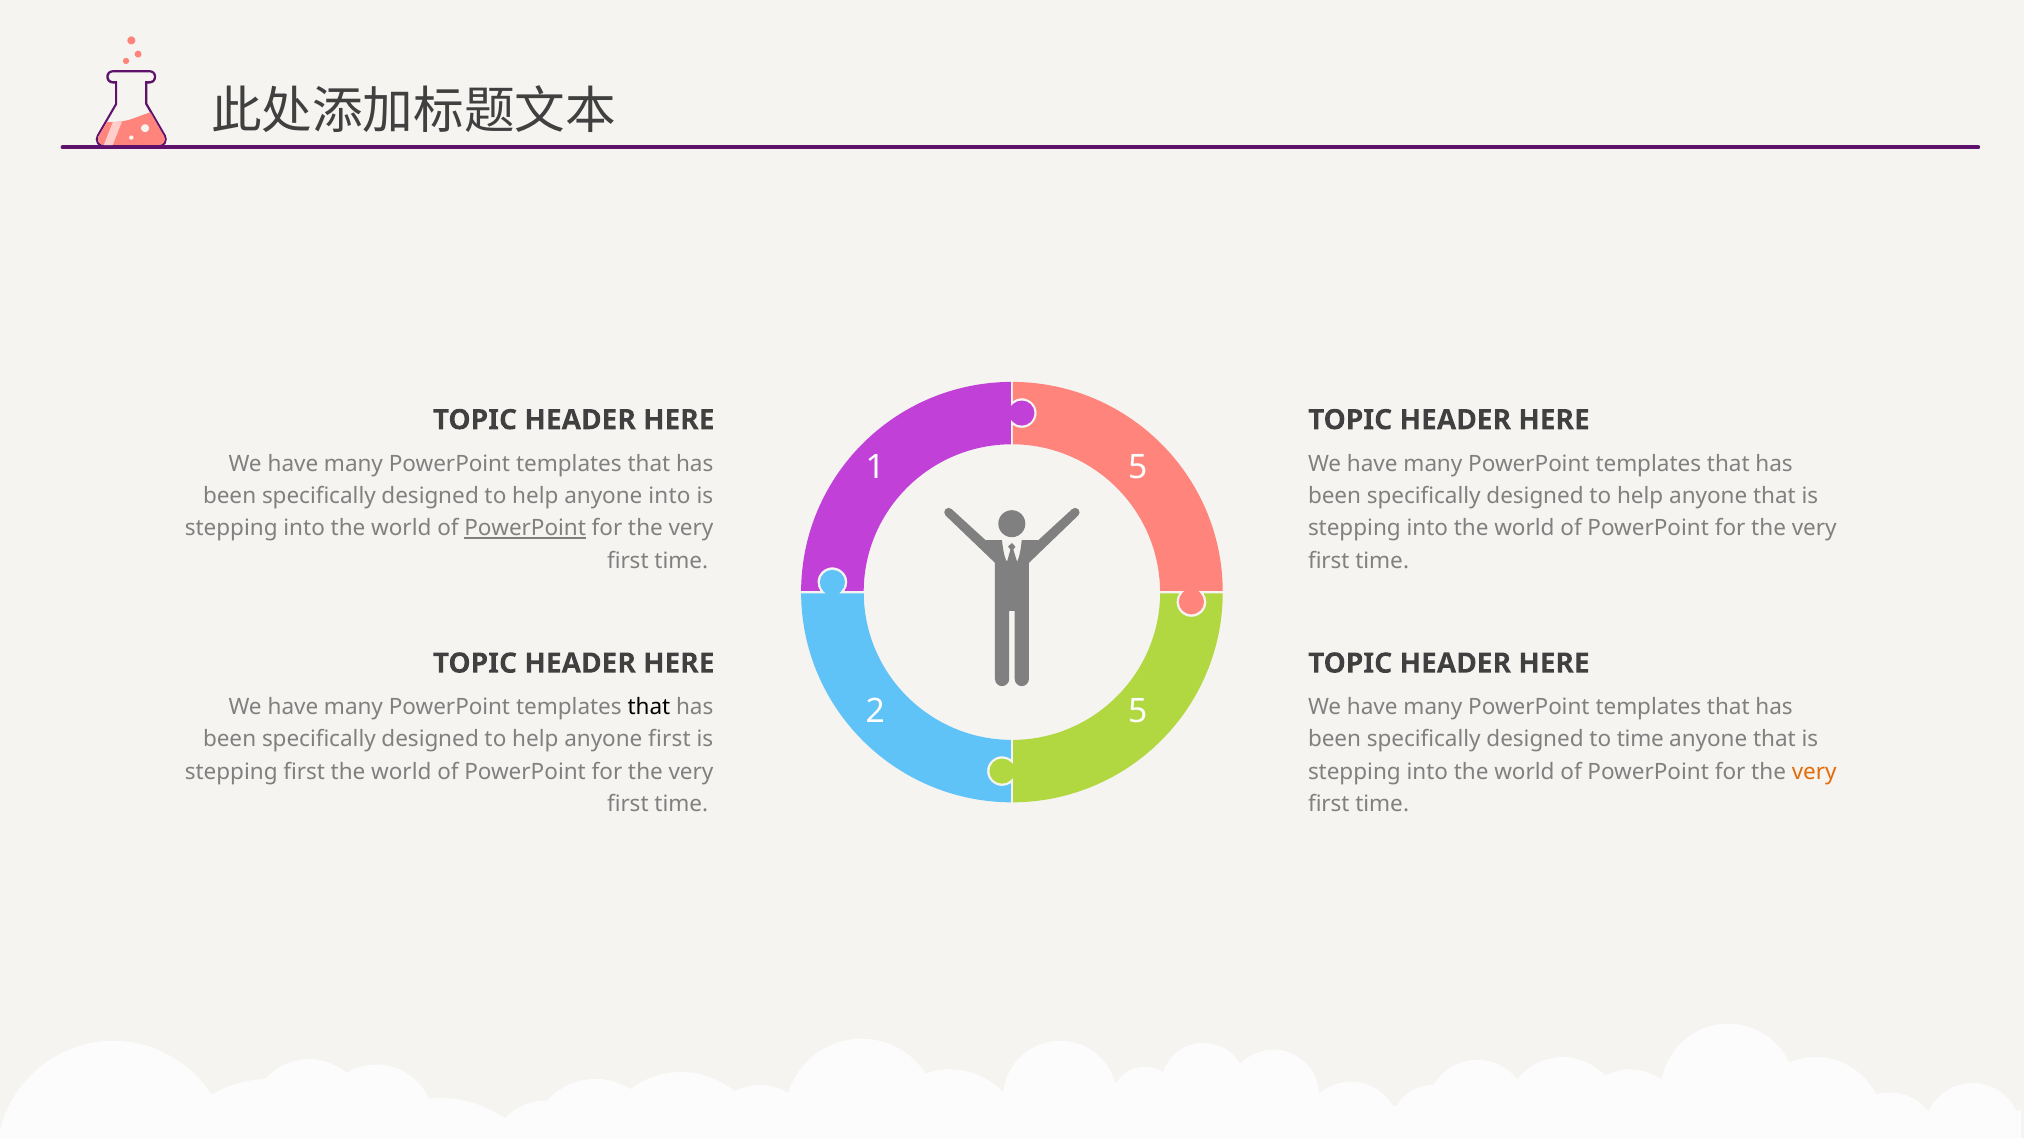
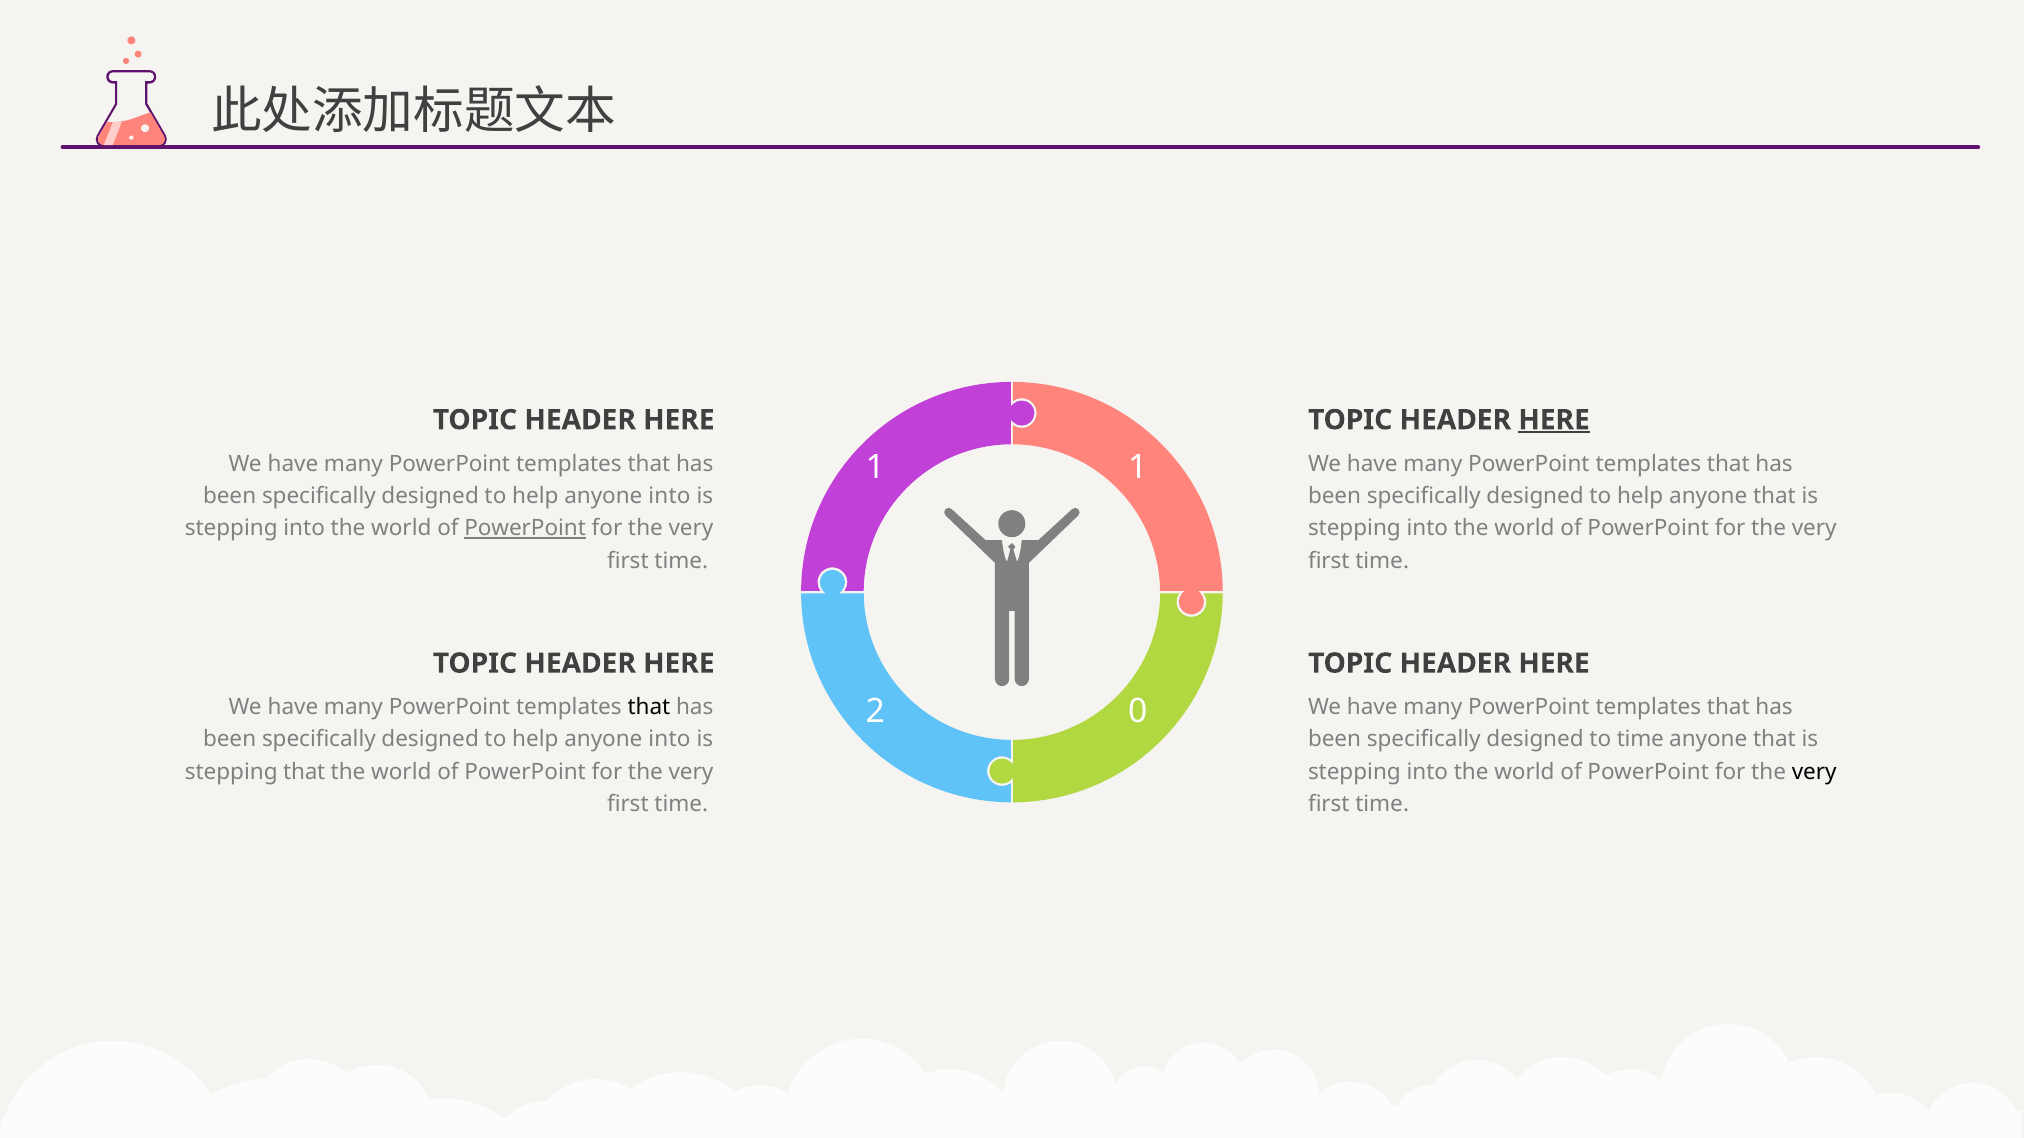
HERE underline: none -> present (1554, 420)
1 5: 5 -> 1 (1138, 468)
2 5: 5 -> 0 (1138, 711)
first: first -> into (669, 740)
stepping first: first -> that (304, 772)
very colour: orange -> black (1814, 772)
